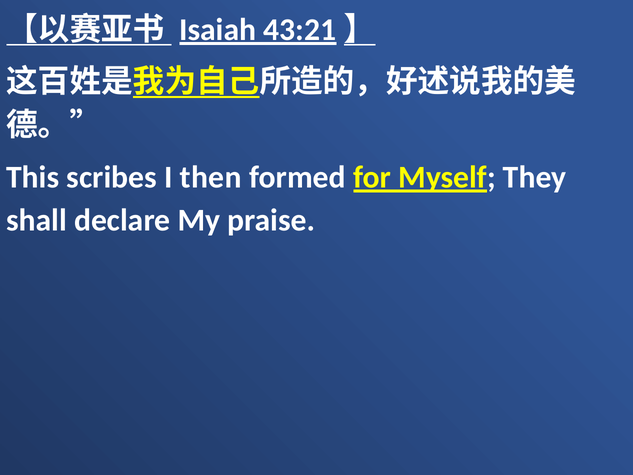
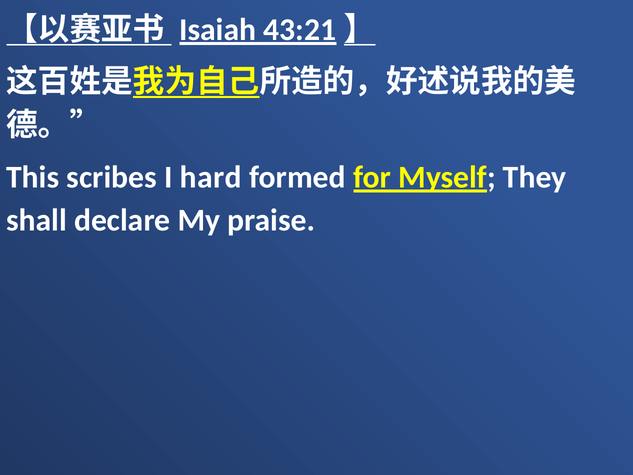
then: then -> hard (211, 177)
